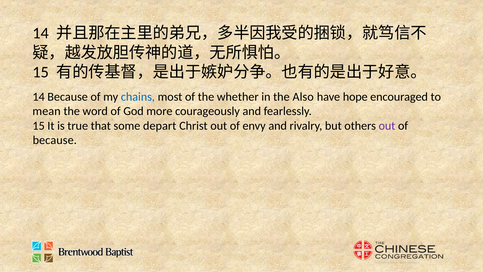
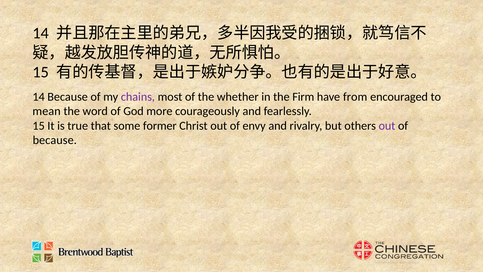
chains colour: blue -> purple (138, 97)
Also: Also -> Firm (303, 97)
hope: hope -> from (355, 97)
depart: depart -> former (160, 126)
